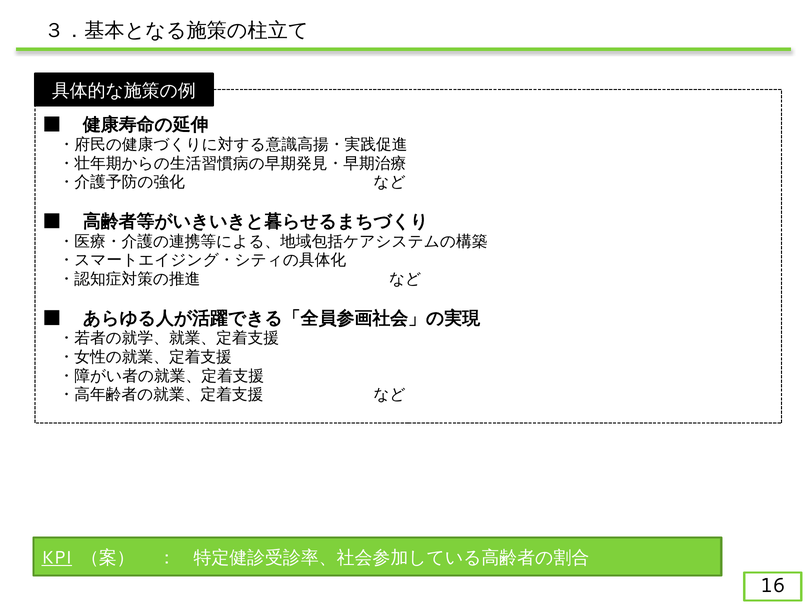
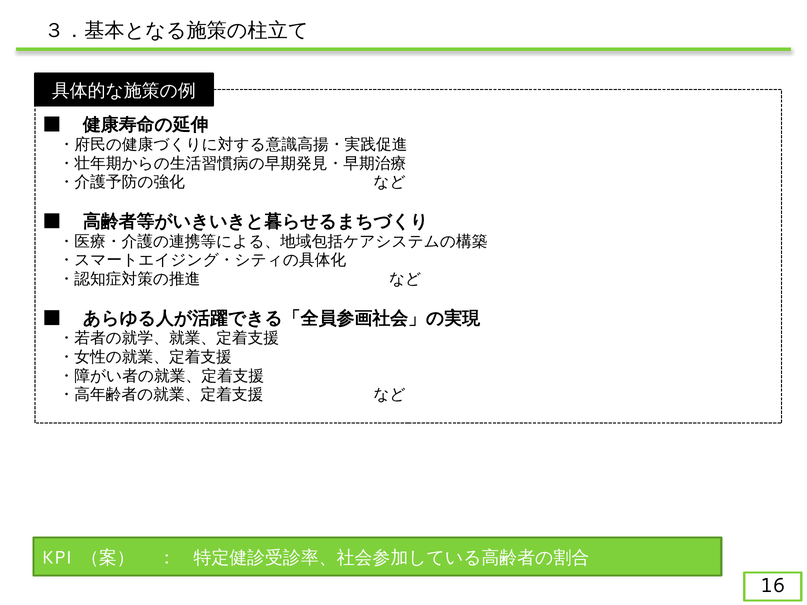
KPI underline: present -> none (57, 558)
